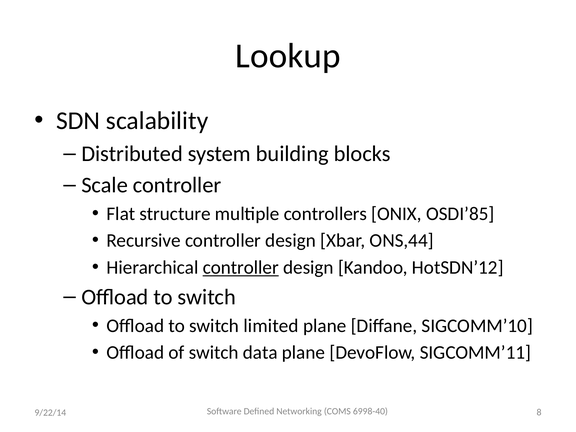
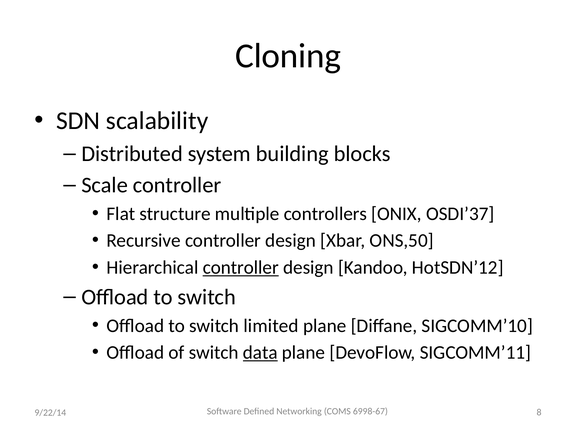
Lookup: Lookup -> Cloning (288, 56)
OSDI’85: OSDI’85 -> OSDI’37 (460, 214)
ONS,44: ONS,44 -> ONS,50 (402, 241)
data underline: none -> present (260, 353)
6998-40: 6998-40 -> 6998-67 (370, 411)
